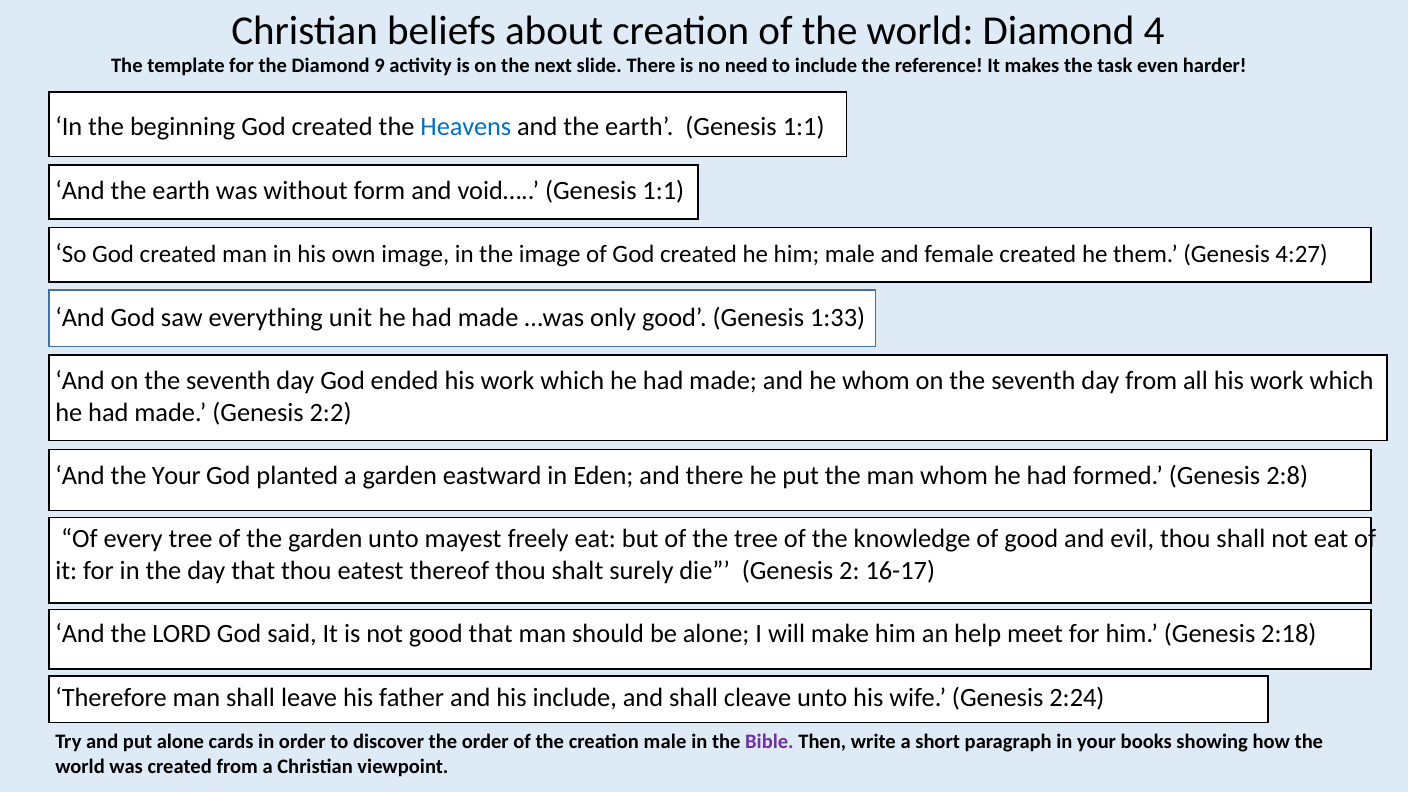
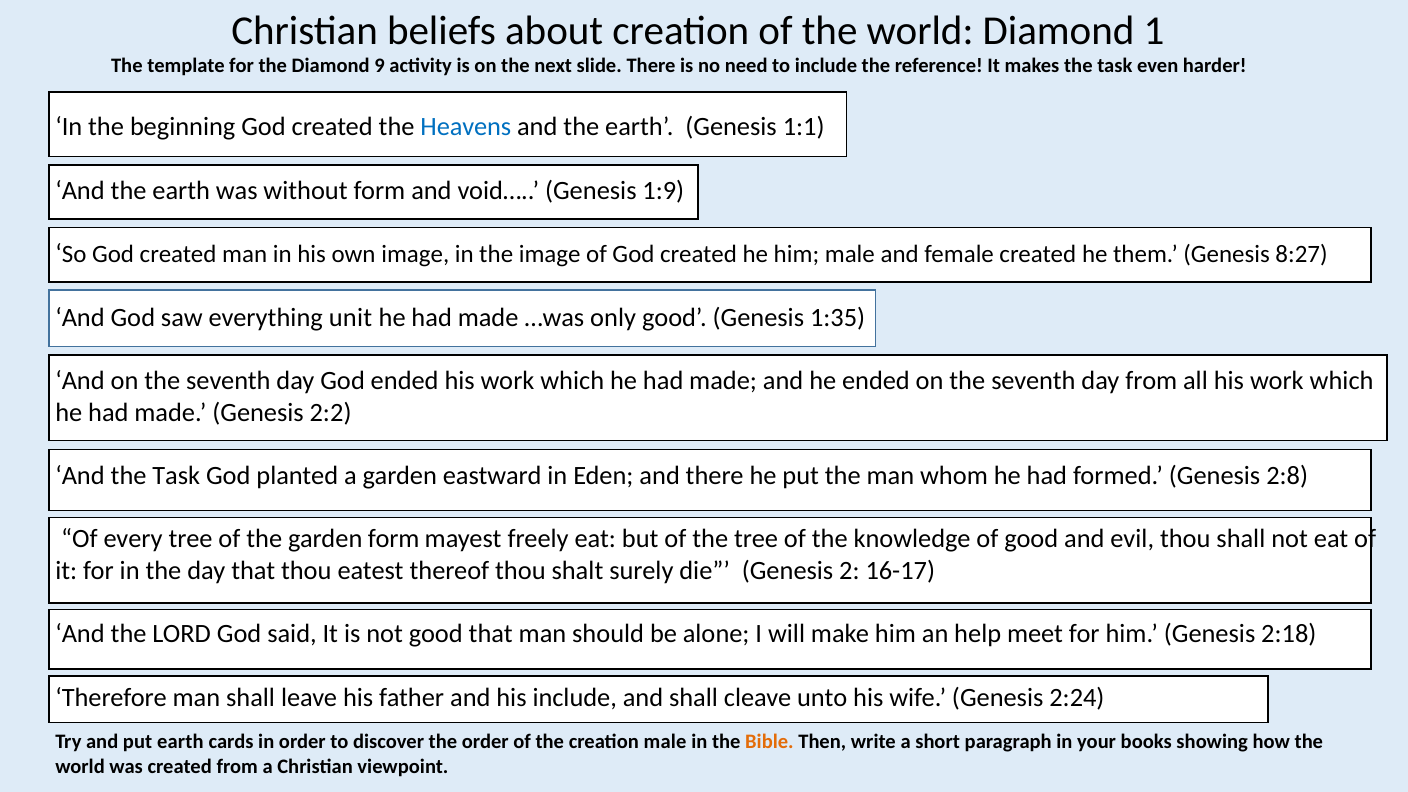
4: 4 -> 1 (1154, 31)
void… Genesis 1:1: 1:1 -> 1:9 (663, 191)
4:27: 4:27 -> 8:27 (1302, 254)
1:33: 1:33 -> 1:35 (838, 317)
he whom: whom -> ended (876, 381)
And the Your: Your -> Task (176, 476)
garden unto: unto -> form (394, 539)
put alone: alone -> earth (180, 742)
Bible colour: purple -> orange (769, 742)
